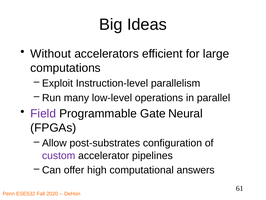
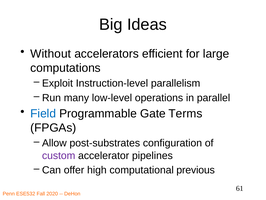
Field colour: purple -> blue (43, 113)
Neural: Neural -> Terms (185, 113)
answers: answers -> previous (196, 170)
